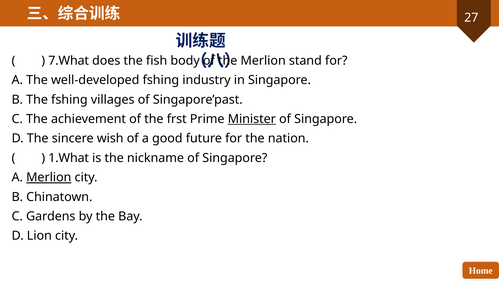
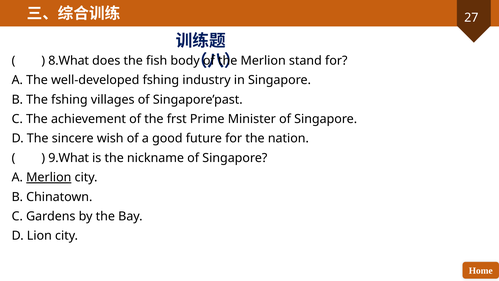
7.What: 7.What -> 8.What (69, 61)
Minister underline: present -> none (252, 119)
1.What: 1.What -> 9.What (69, 158)
